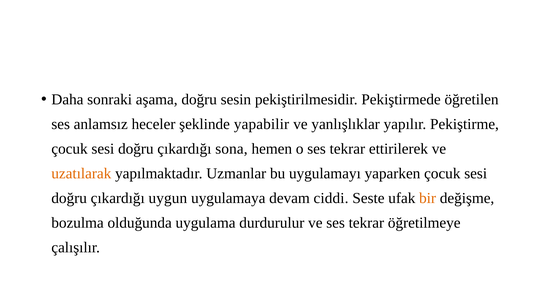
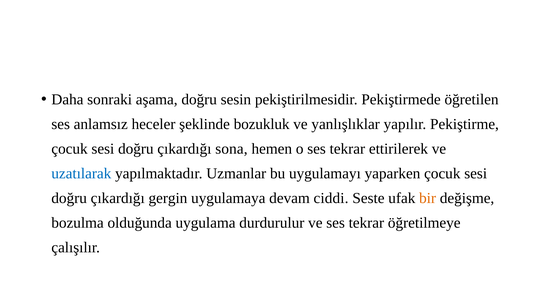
yapabilir: yapabilir -> bozukluk (262, 124)
uzatılarak colour: orange -> blue (81, 174)
uygun: uygun -> gergin (168, 198)
